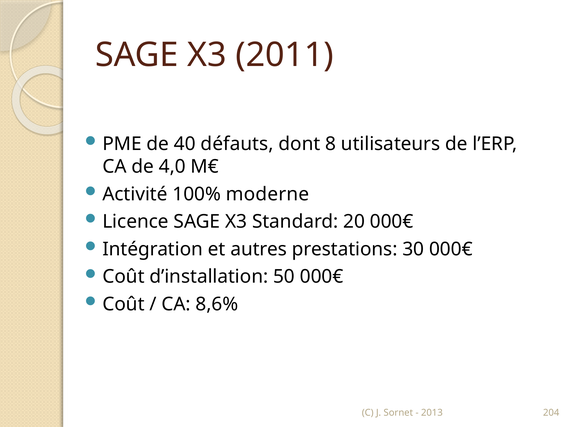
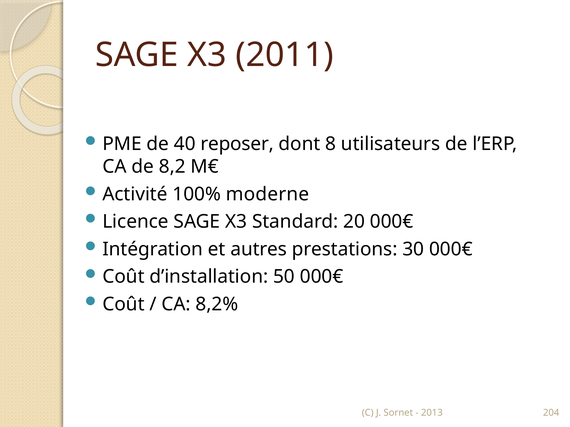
défauts: défauts -> reposer (237, 144)
4,0: 4,0 -> 8,2 (172, 167)
8,6%: 8,6% -> 8,2% (217, 305)
